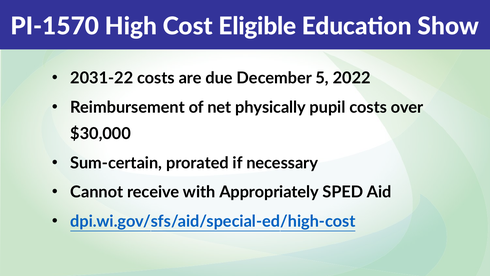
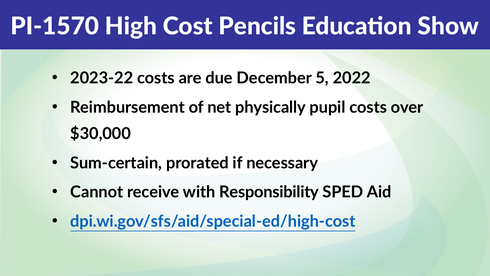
Eligible: Eligible -> Pencils (257, 26)
2031-22: 2031-22 -> 2023-22 (102, 78)
Appropriately: Appropriately -> Responsibility (269, 192)
